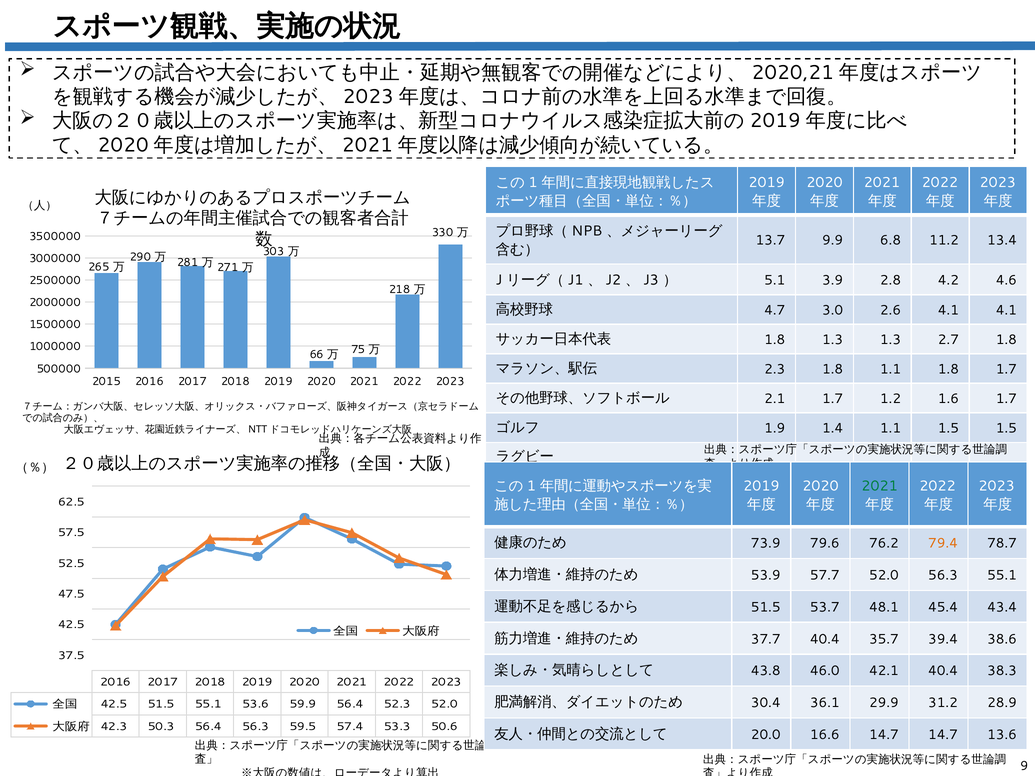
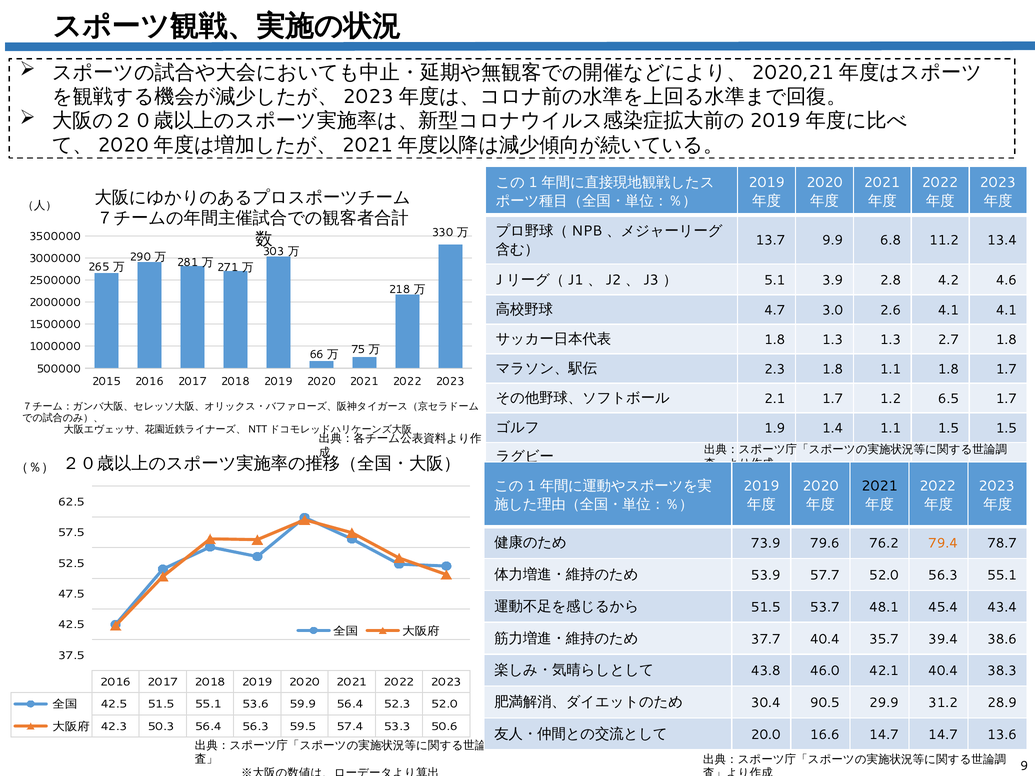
1.6: 1.6 -> 6.5 (948, 399)
2021 colour: green -> black (880, 486)
36.1: 36.1 -> 90.5 (825, 703)
